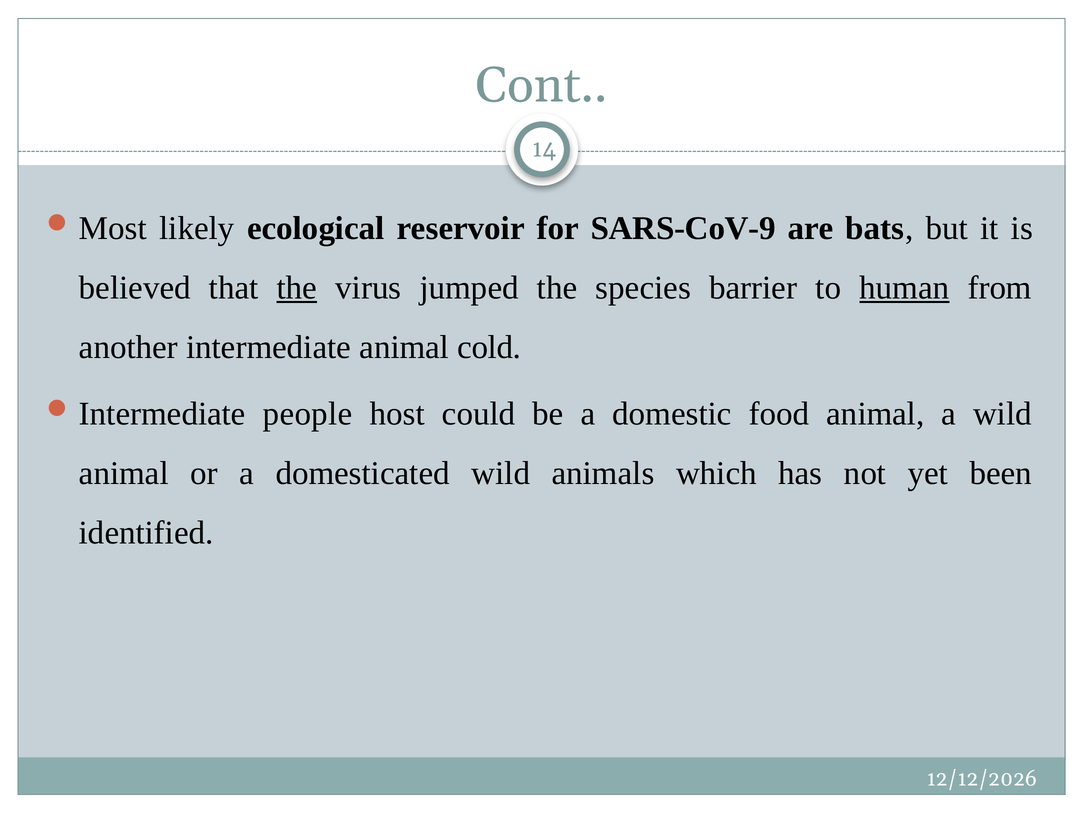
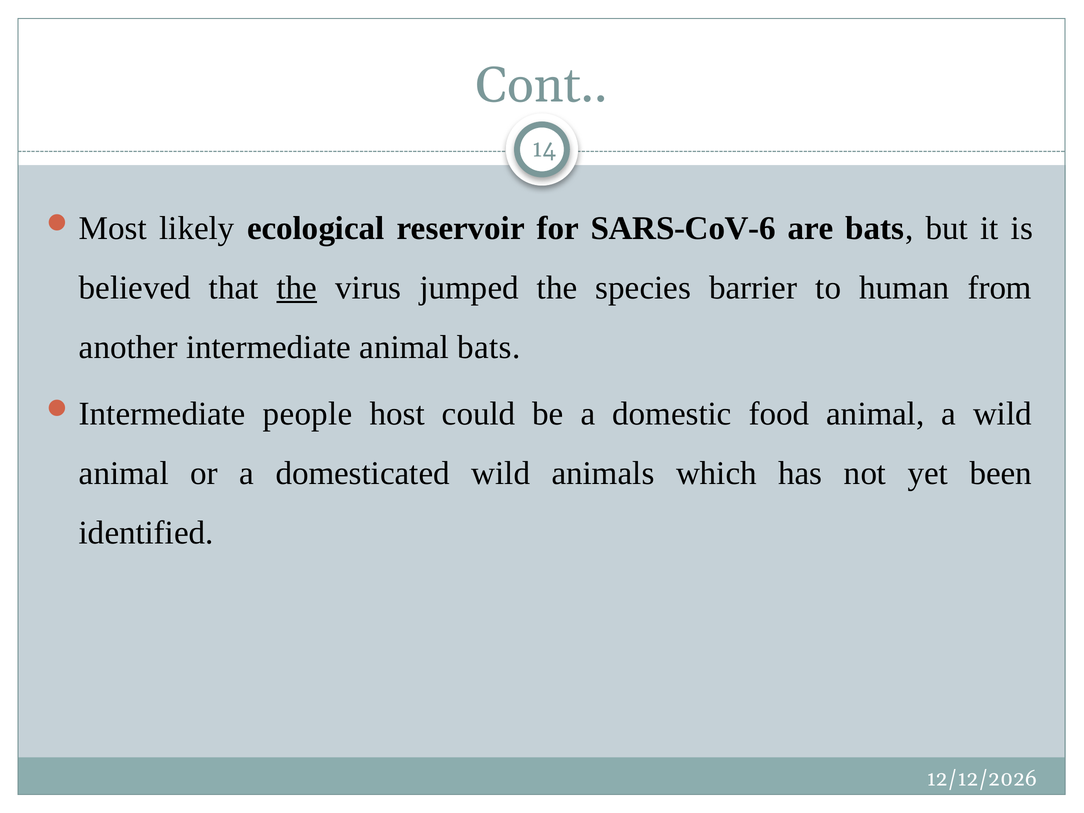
SARS-CoV-9: SARS-CoV-9 -> SARS-CoV-6 (683, 228)
human underline: present -> none (904, 288)
animal cold: cold -> bats (489, 347)
